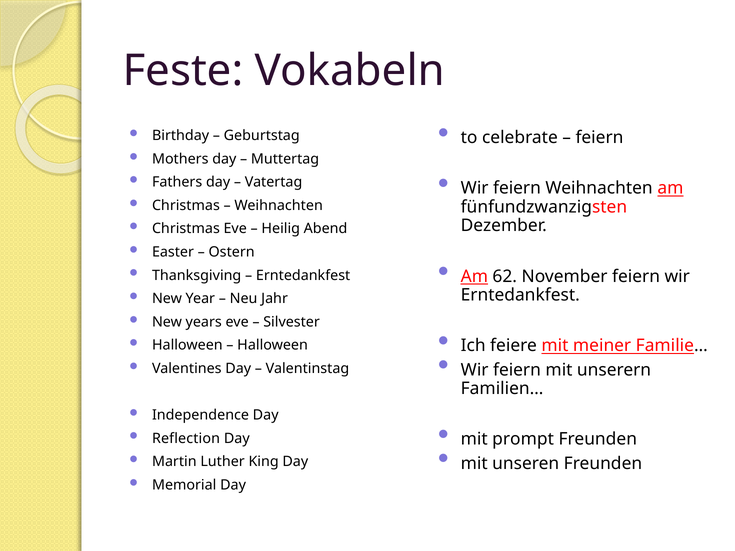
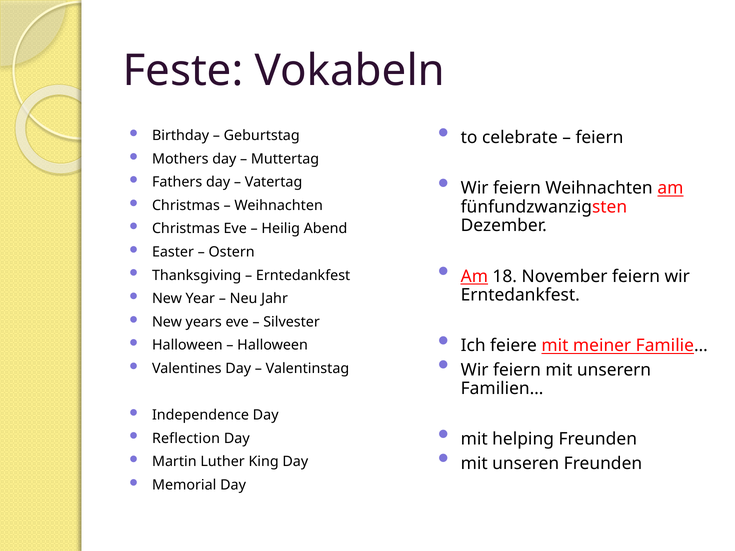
62: 62 -> 18 (505, 276)
prompt: prompt -> helping (523, 439)
